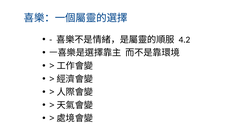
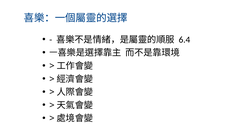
4.2: 4.2 -> 6.4 (184, 40)
